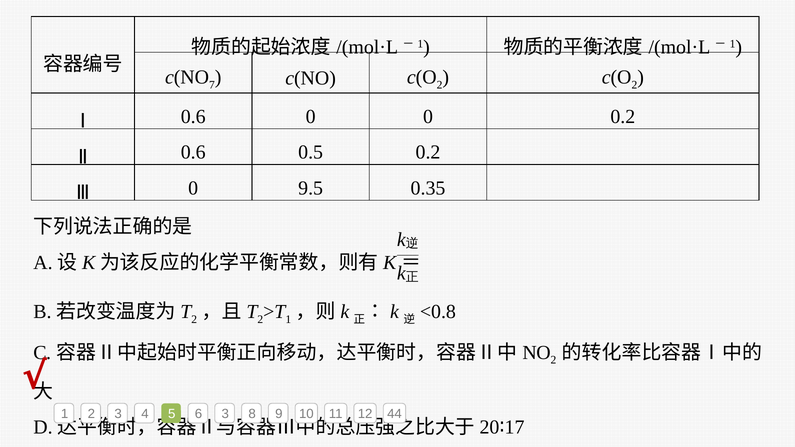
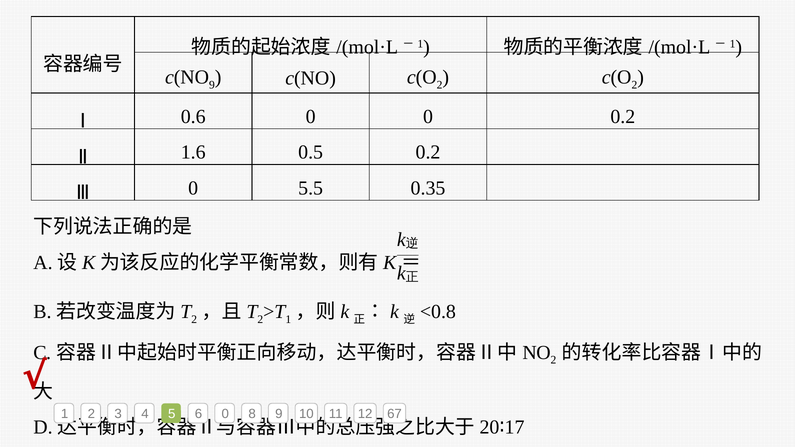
c(NO 7: 7 -> 9 (212, 85)
Ⅱ 0.6: 0.6 -> 1.6 (193, 152)
9.5: 9.5 -> 5.5 (311, 188)
6 3: 3 -> 0 (225, 414)
44: 44 -> 67 (394, 414)
